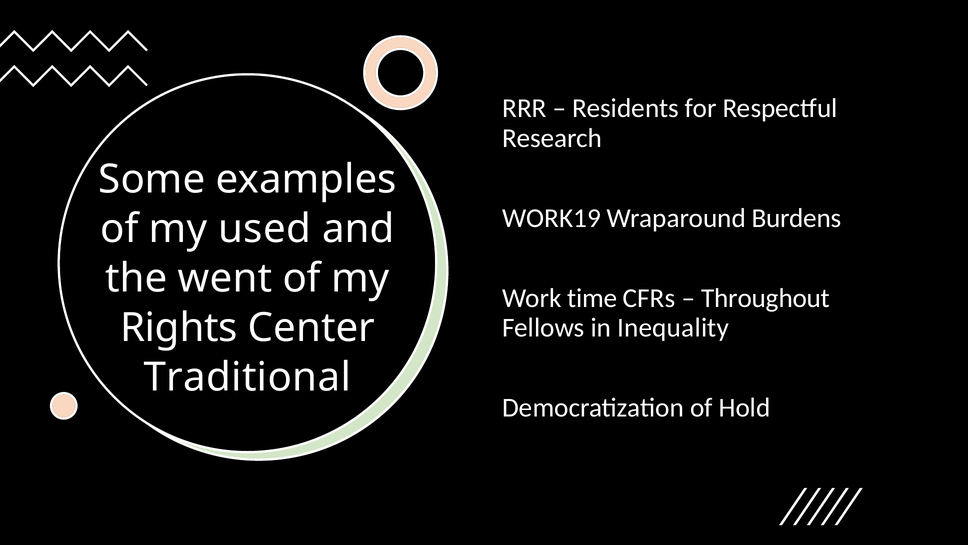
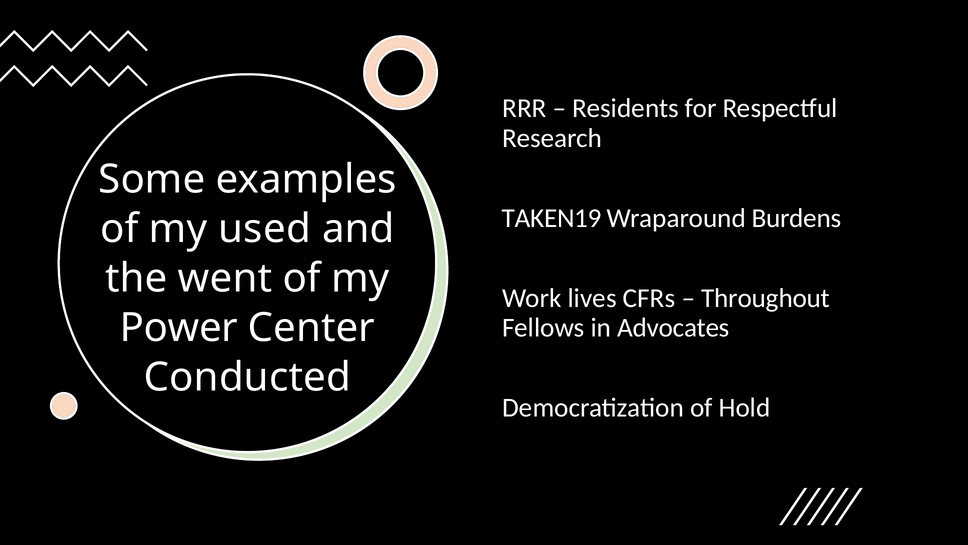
WORK19: WORK19 -> TAKEN19 (552, 218)
time: time -> lives (592, 298)
Rights: Rights -> Power (179, 328)
Inequality: Inequality -> Advocates (673, 328)
Traditional: Traditional -> Conducted (247, 377)
